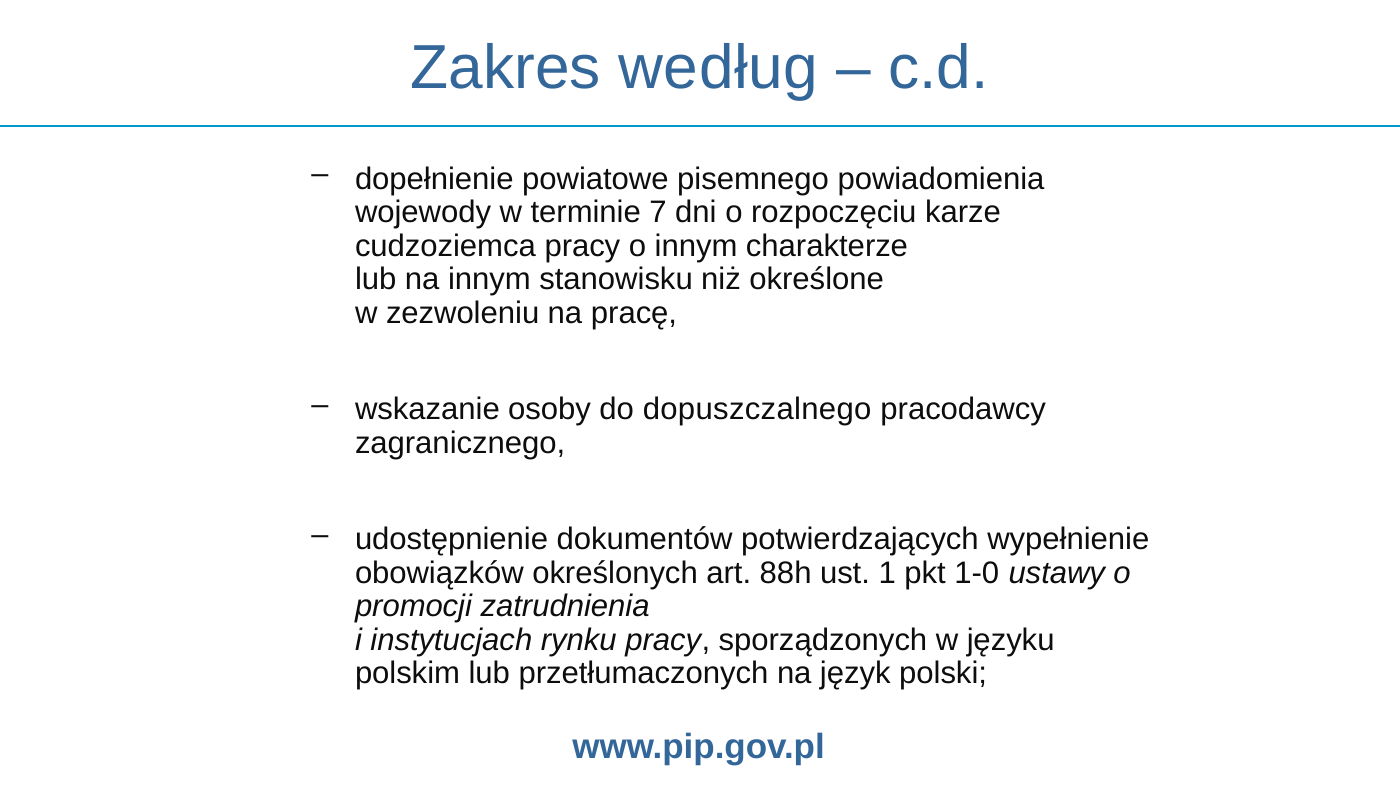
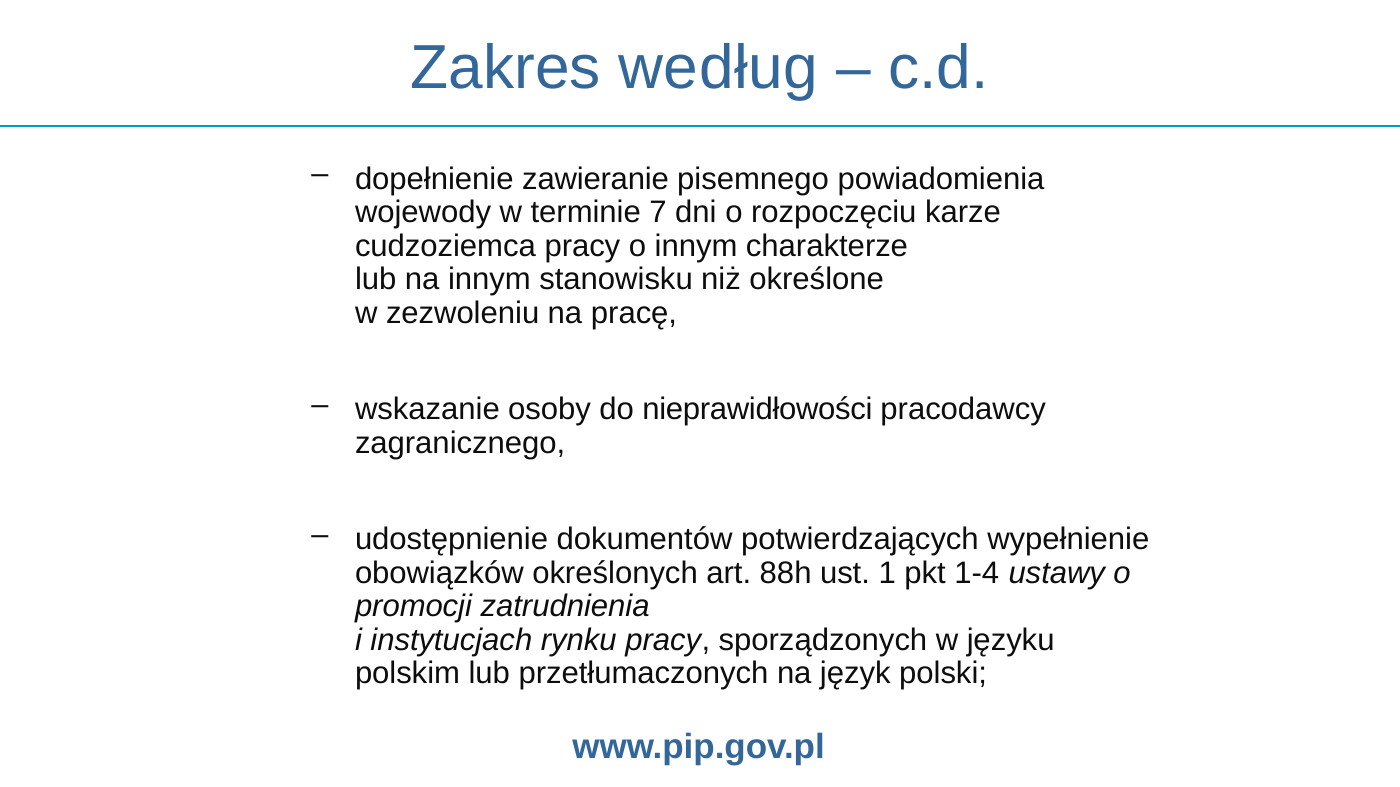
powiatowe: powiatowe -> zawieranie (596, 179)
dopuszczalnego: dopuszczalnego -> nieprawidłowości (757, 410)
1-0: 1-0 -> 1-4 (977, 573)
